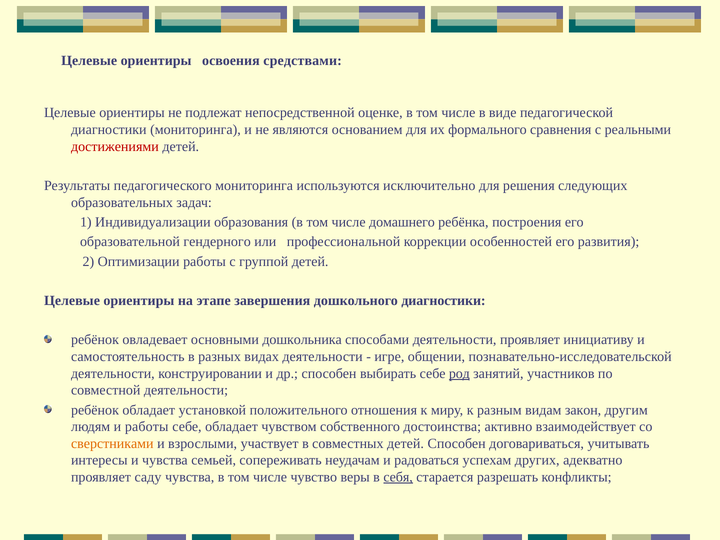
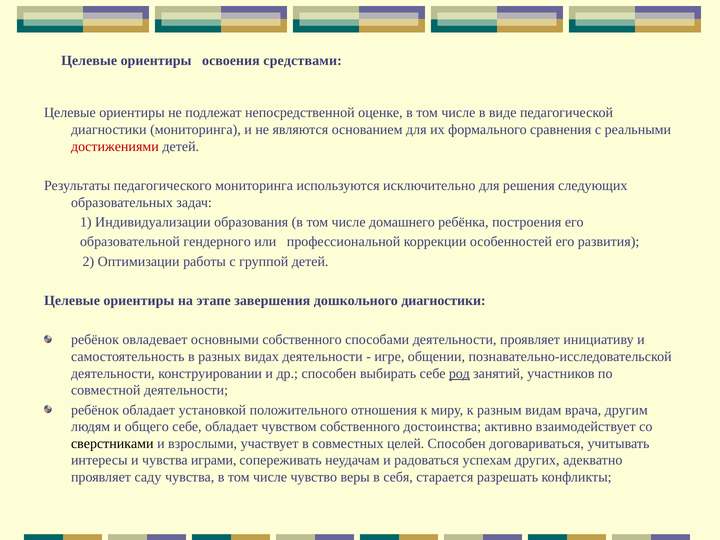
основными дошкольника: дошкольника -> собственного (302, 340)
закон: закон -> врача (583, 410)
и работы: работы -> общего (147, 427)
сверстниками colour: orange -> black (112, 444)
совместных детей: детей -> целей (406, 444)
семьей: семьей -> играми (214, 460)
себя underline: present -> none (398, 477)
